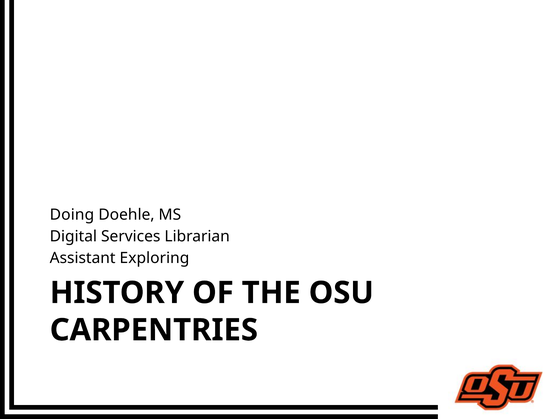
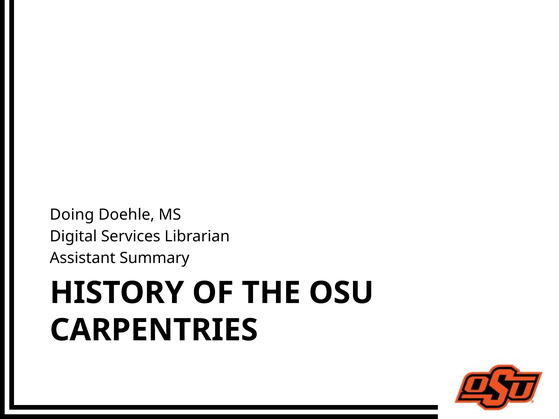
Exploring: Exploring -> Summary (155, 258)
